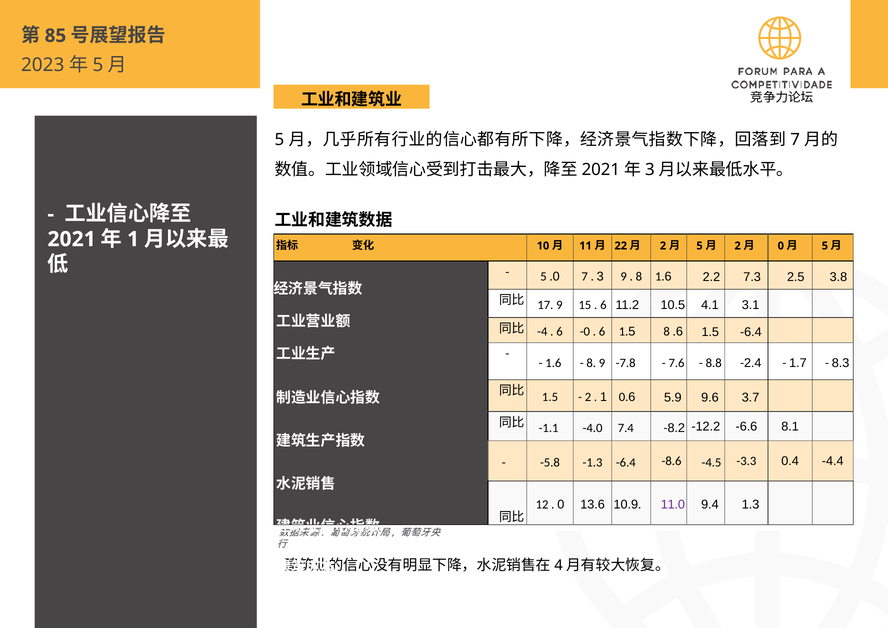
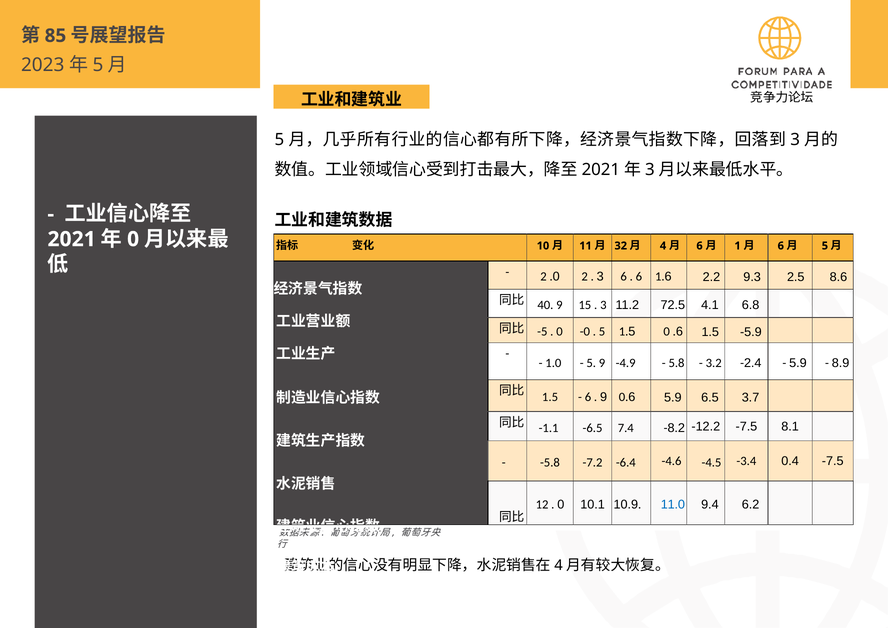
7: 7 -> 3 (795, 139)
1: 1 -> 0 (133, 239)
22: 22 -> 32 (621, 246)
2: 2 -> 4 (663, 246)
5: 5 -> 6 (700, 246)
2: 2 -> 1 (738, 246)
0: 0 -> 6 (781, 246)
5: 5 -> 2 (544, 277)
.0 7: 7 -> 2 (585, 277)
3 9: 9 -> 6 (624, 277)
8: 8 -> 6 (639, 277)
7.3: 7.3 -> 9.3 (752, 277)
3.8: 3.8 -> 8.6 (838, 277)
17: 17 -> 40 (545, 305)
6: 6 -> 3 (603, 305)
10.5: 10.5 -> 72.5 (673, 305)
3.1: 3.1 -> 6.8 (751, 305)
-4: -4 -> -5 (542, 332)
6: 6 -> 0 (559, 332)
6: 6 -> 5 (602, 332)
1.5 8: 8 -> 0 (667, 332)
1.5 -6.4: -6.4 -> -5.9 (751, 332)
1.6: 1.6 -> 1.0 (553, 363)
8: 8 -> 5 (591, 363)
-7.8: -7.8 -> -4.9 (626, 363)
7.6: 7.6 -> 5.8 (677, 363)
8.8: 8.8 -> 3.2 (714, 363)
1.7: 1.7 -> 5.9 (798, 363)
8.3: 8.3 -> 8.9 (841, 363)
2: 2 -> 6 (588, 397)
1: 1 -> 9 (604, 397)
9.6: 9.6 -> 6.5 (710, 397)
-4.0: -4.0 -> -6.5 (593, 428)
-12.2 -6.6: -6.6 -> -7.5 (746, 426)
-1.3: -1.3 -> -7.2 (593, 463)
-8.6: -8.6 -> -4.6 (672, 461)
-3.3: -3.3 -> -3.4 (746, 461)
0.4 -4.4: -4.4 -> -7.5 (833, 461)
13.6: 13.6 -> 10.1 (593, 505)
11.0 colour: purple -> blue (673, 505)
1.3: 1.3 -> 6.2 (751, 505)
